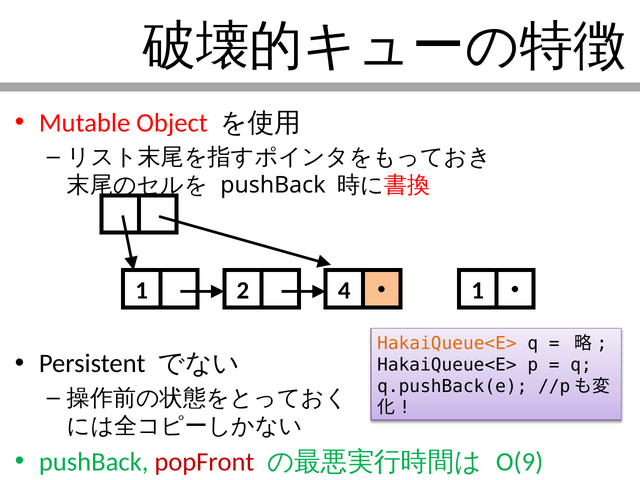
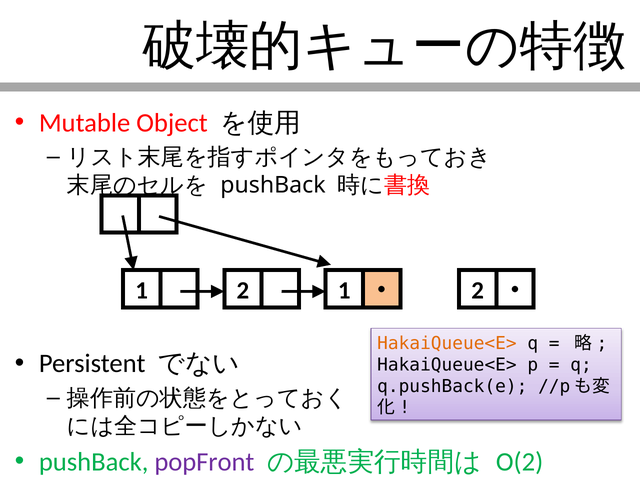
2 4: 4 -> 1 (344, 290)
1: 1 -> 2 (478, 290)
popFront colour: red -> purple (204, 462)
O(9: O(9 -> O(2 (520, 462)
